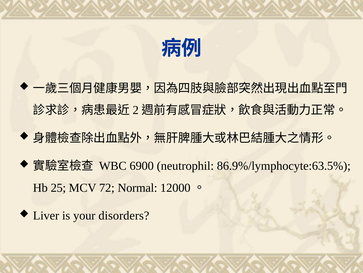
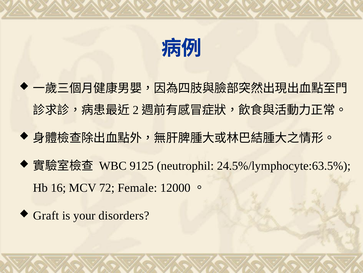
6900: 6900 -> 9125 (142, 165)
86.9%/lymphocyte:63.5%: 86.9%/lymphocyte:63.5% -> 24.5%/lymphocyte:63.5% (284, 165)
25: 25 -> 16 (58, 187)
Normal: Normal -> Female (137, 187)
Liver: Liver -> Graft (46, 215)
